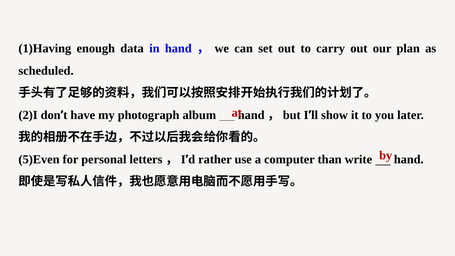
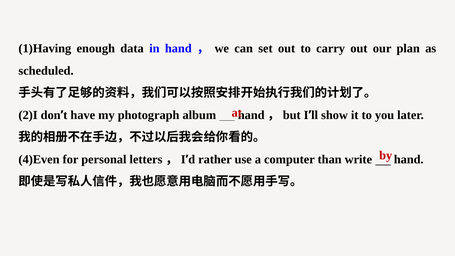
5)Even: 5)Even -> 4)Even (39, 159)
